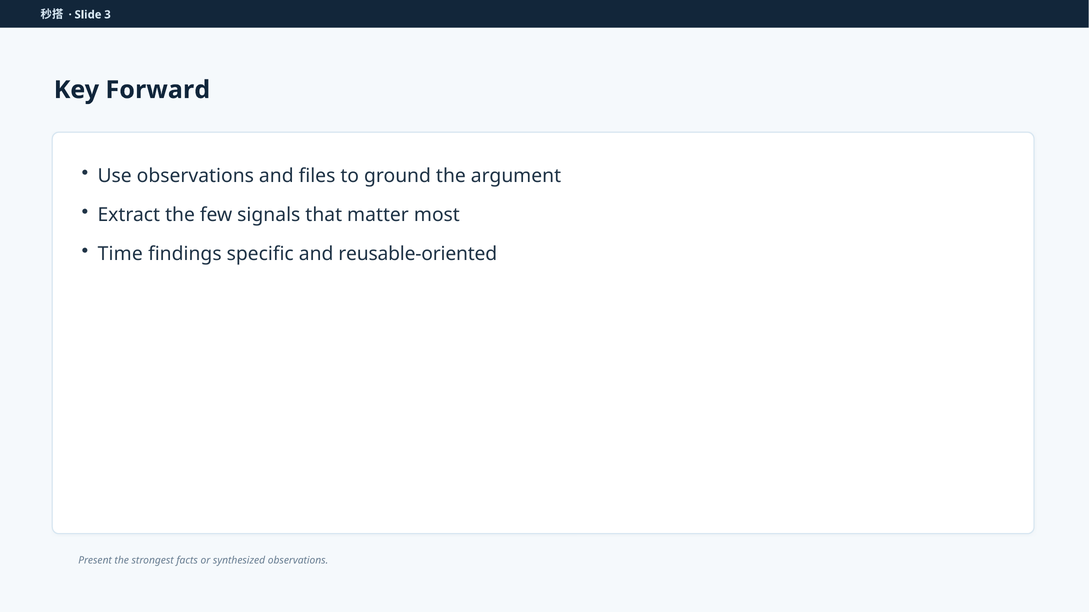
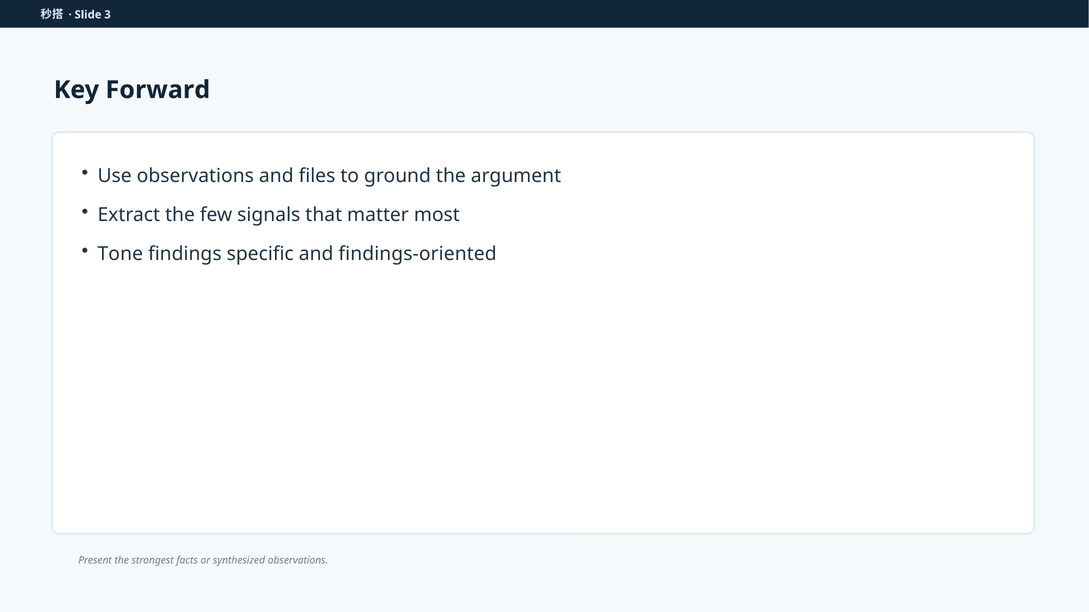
Time: Time -> Tone (120, 254)
reusable-oriented: reusable-oriented -> findings-oriented (418, 254)
